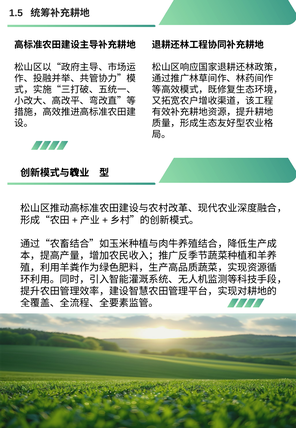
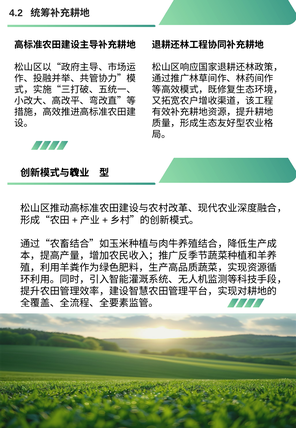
1.5: 1.5 -> 4.2 (16, 13)
